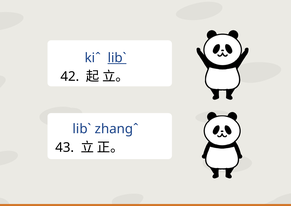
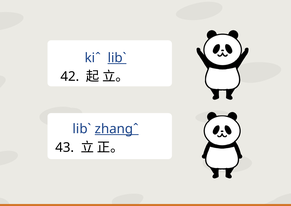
zhangˆ underline: none -> present (117, 129)
